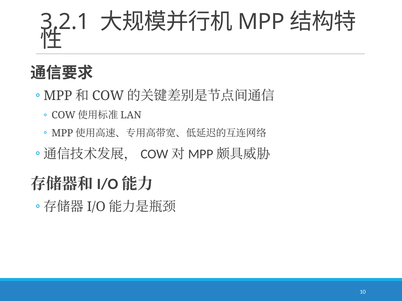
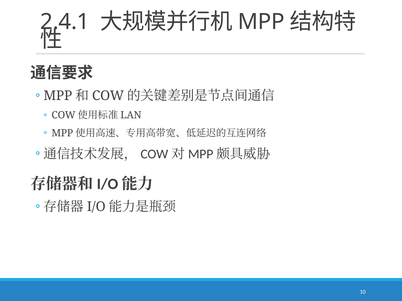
3.2.1: 3.2.1 -> 2.4.1 (65, 22)
